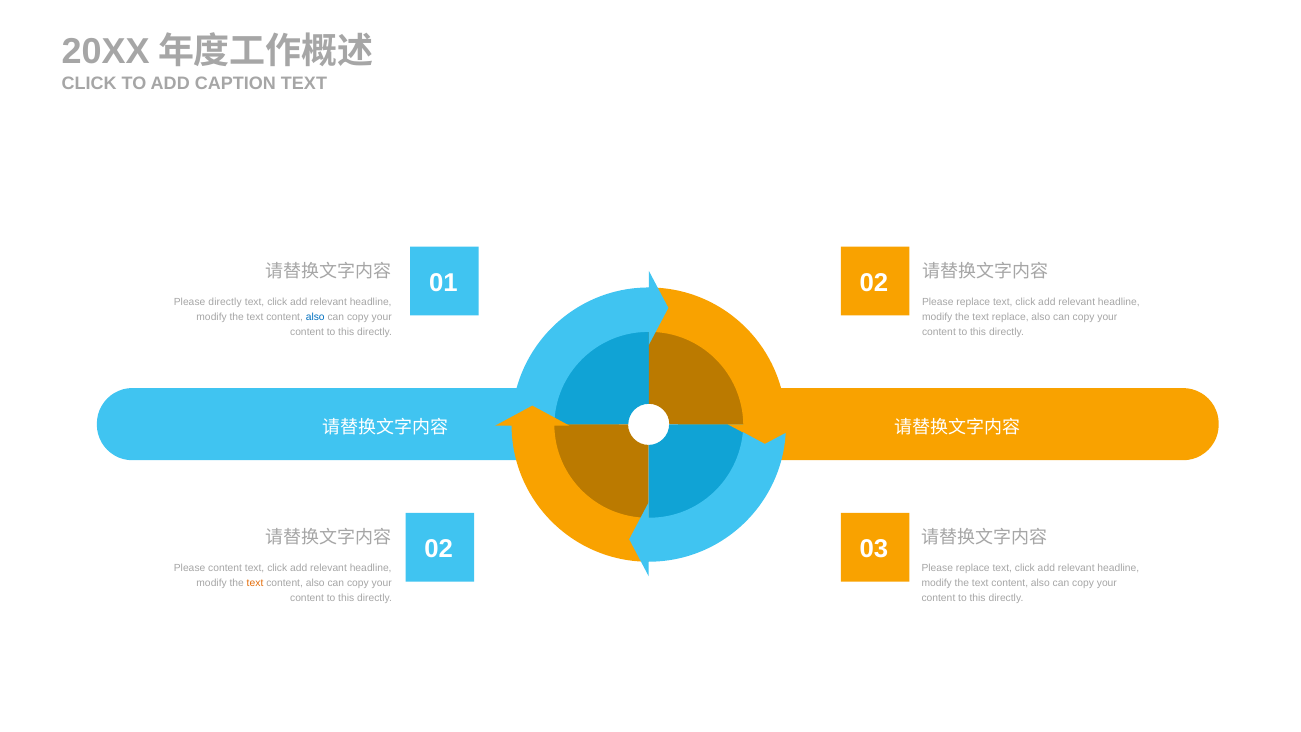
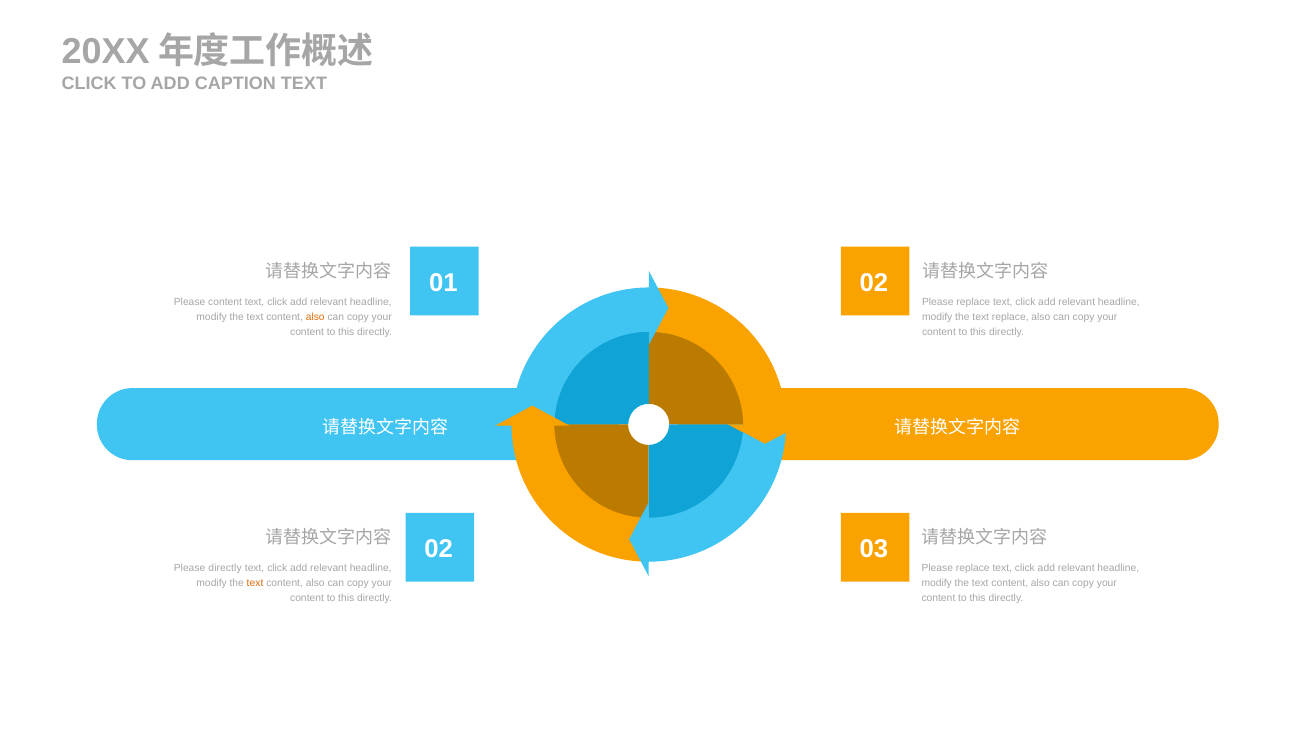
Please directly: directly -> content (225, 302)
also colour: blue -> orange (315, 317)
Please content: content -> directly (225, 568)
